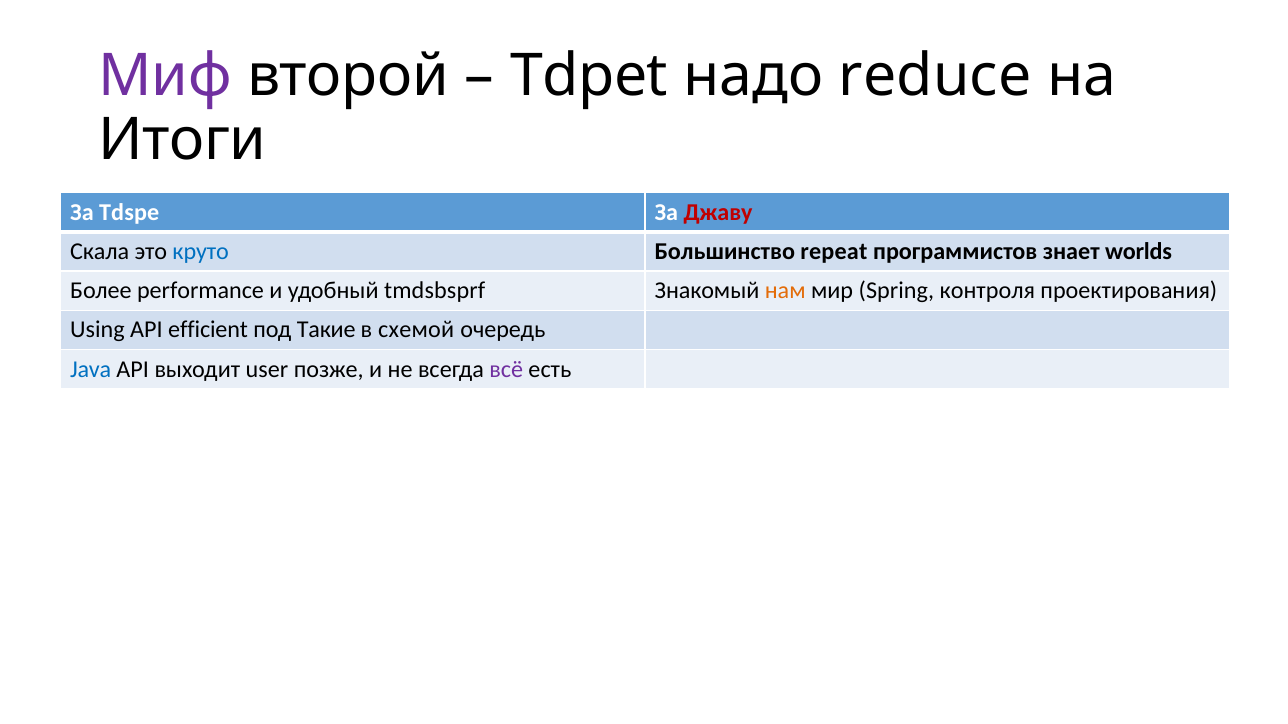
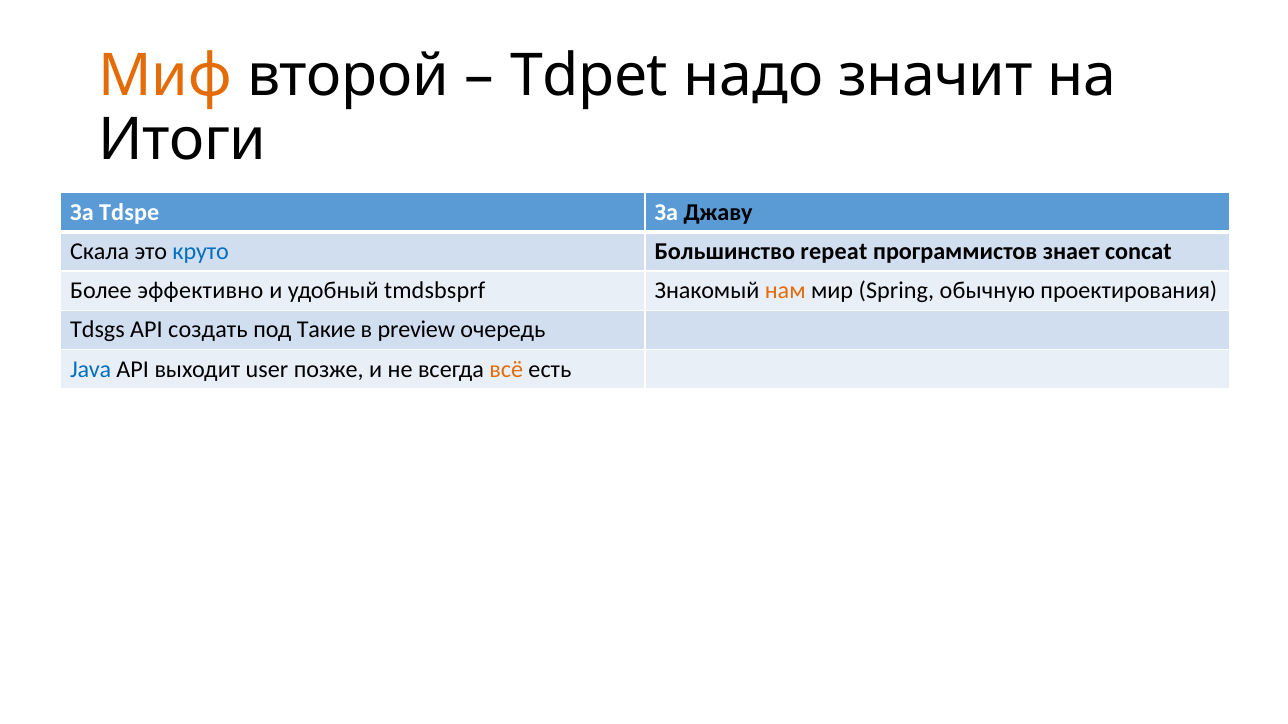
Миф colour: purple -> orange (165, 76)
reduce: reduce -> значит (935, 76)
Джаву colour: red -> black (718, 213)
worlds: worlds -> concat (1138, 252)
performance: performance -> эффективно (200, 291)
контроля: контроля -> обычную (987, 291)
Using: Using -> Tdsgs (97, 330)
efficient: efficient -> создать (208, 330)
схемой: схемой -> preview (416, 330)
всё colour: purple -> orange (506, 369)
